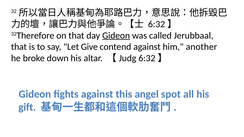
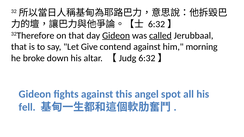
called underline: none -> present (160, 36)
another: another -> morning (202, 47)
gift: gift -> fell (27, 107)
